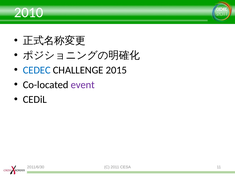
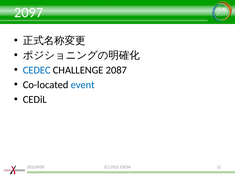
2010: 2010 -> 2097 (29, 12)
2015: 2015 -> 2087 (116, 70)
event colour: purple -> blue (83, 84)
